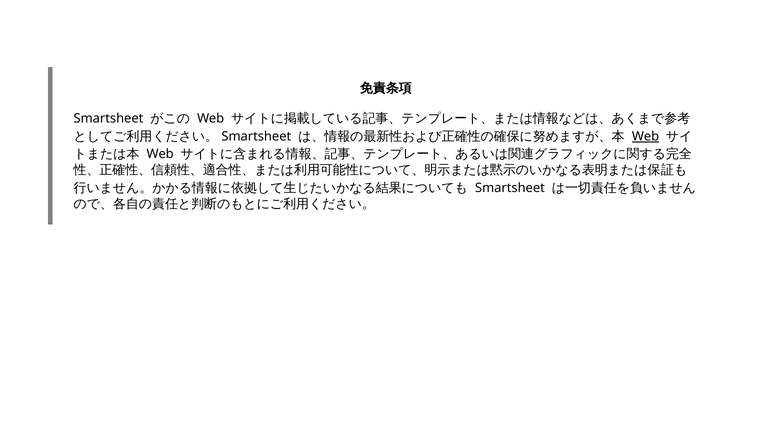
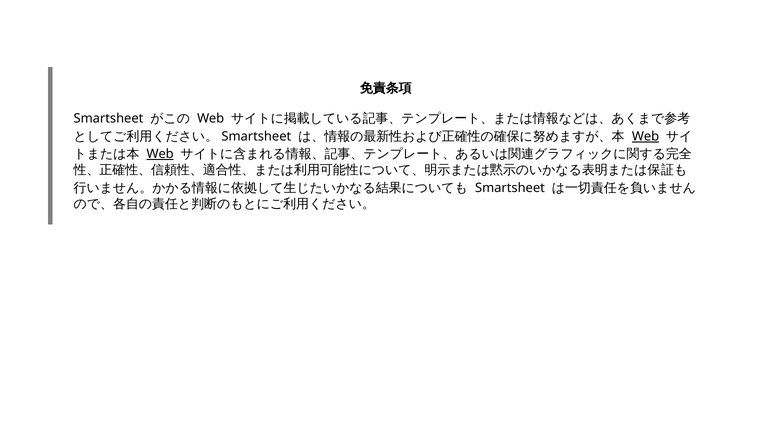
Web underline: none -> present (160, 154)
